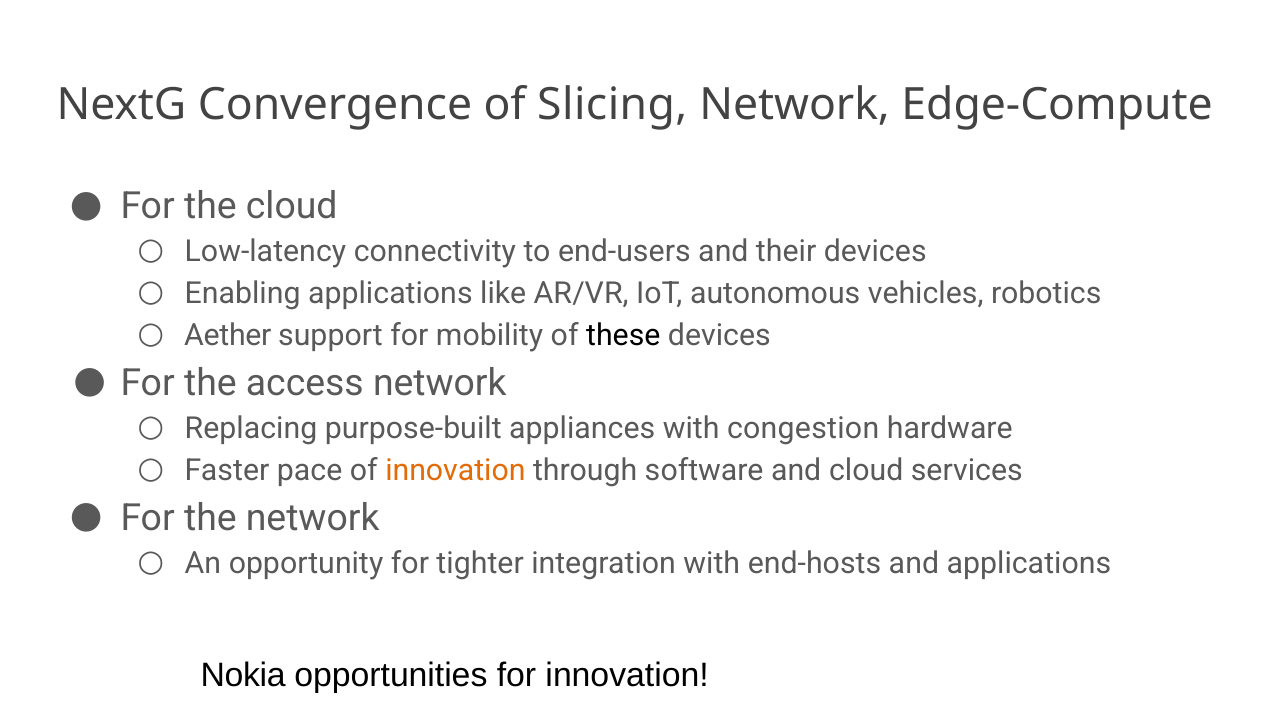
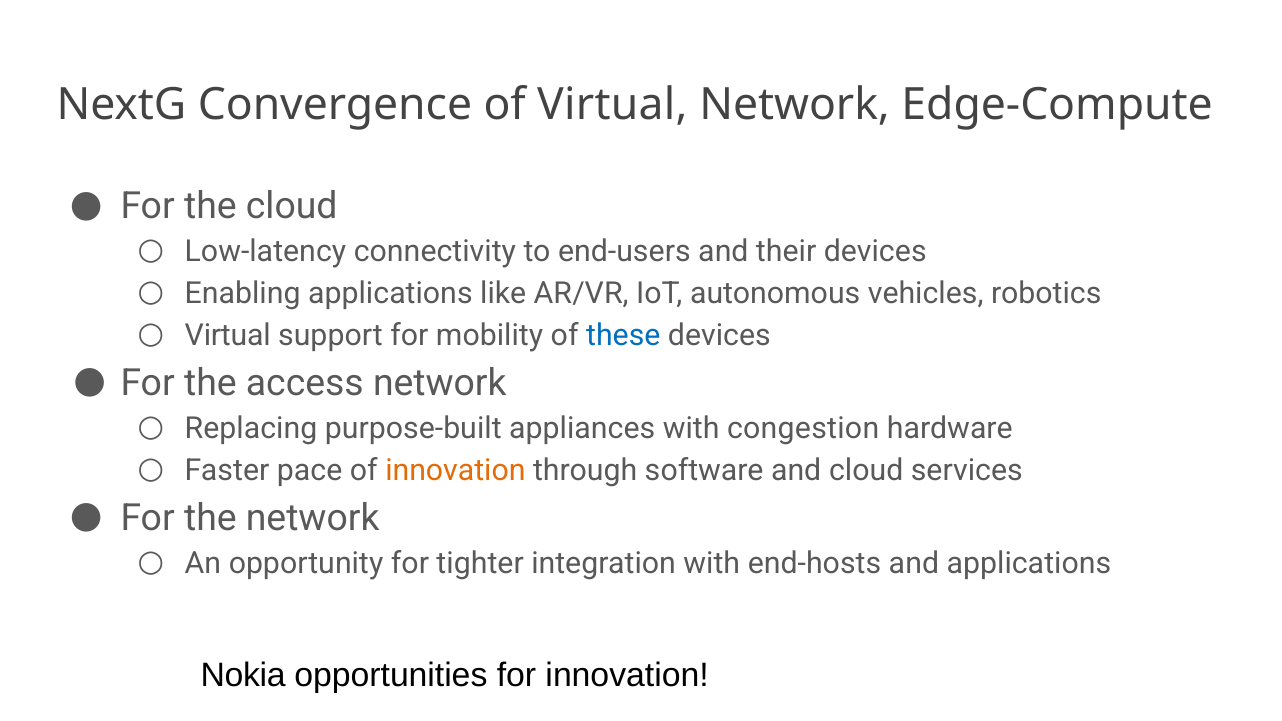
of Slicing: Slicing -> Virtual (612, 105)
Aether: Aether -> Virtual (228, 335)
these colour: black -> blue (623, 335)
